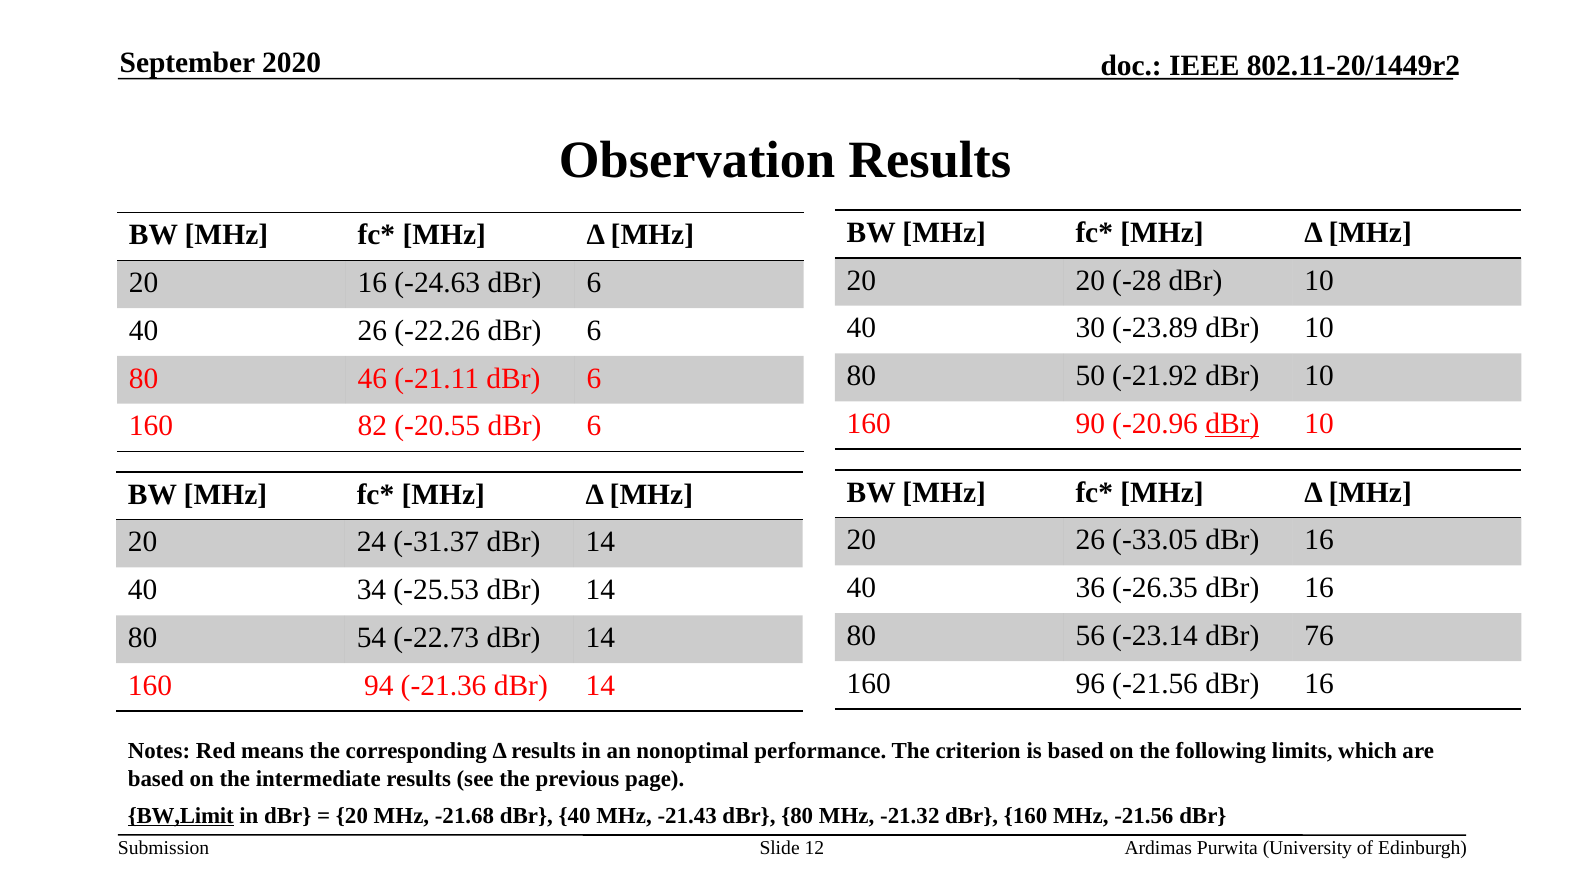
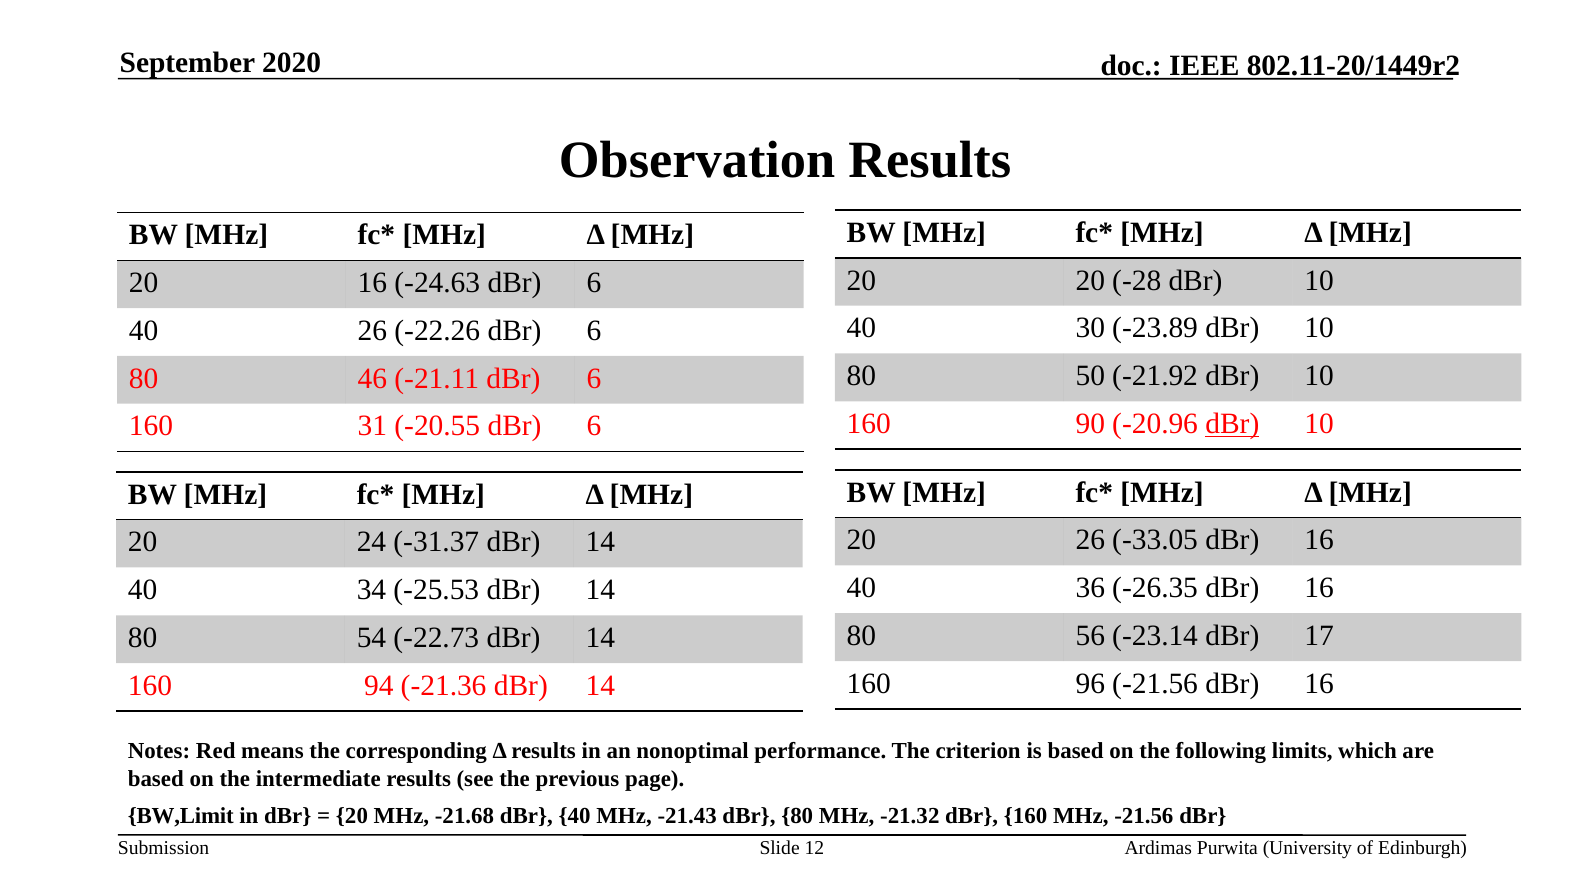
82: 82 -> 31 (372, 426)
76: 76 -> 17 (1319, 635)
BW,Limit underline: present -> none (181, 816)
